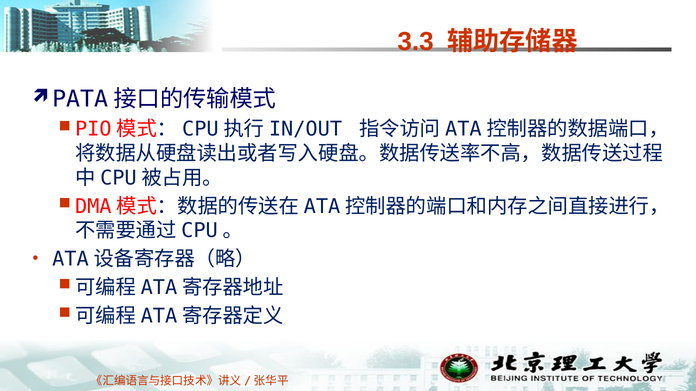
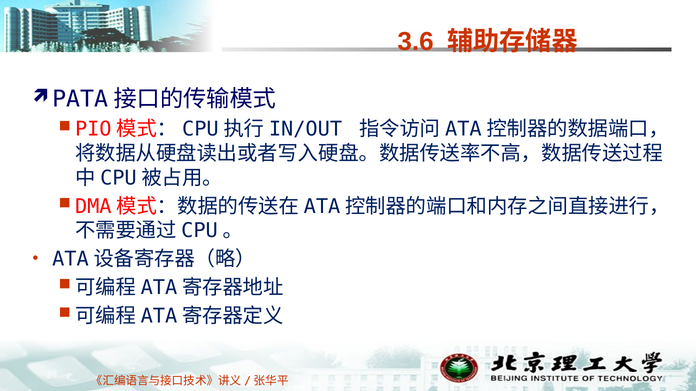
3.3: 3.3 -> 3.6 (416, 42)
